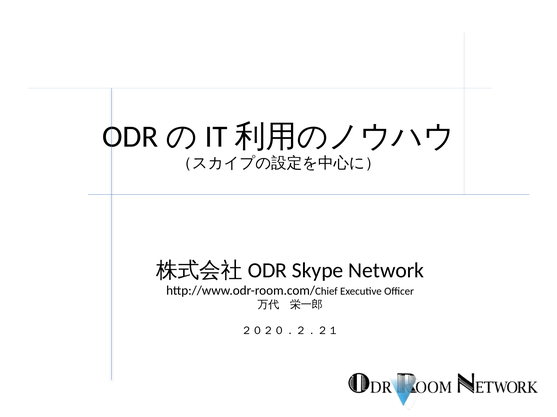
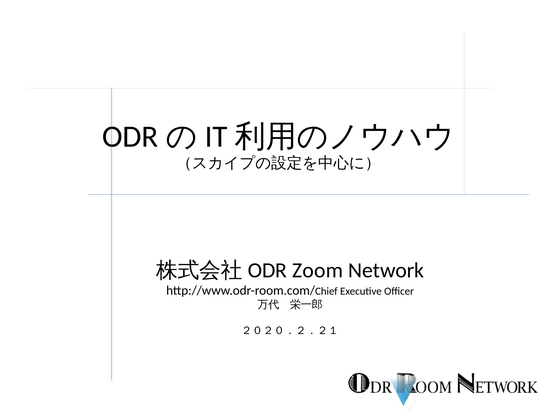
Skype: Skype -> Zoom (318, 271)
